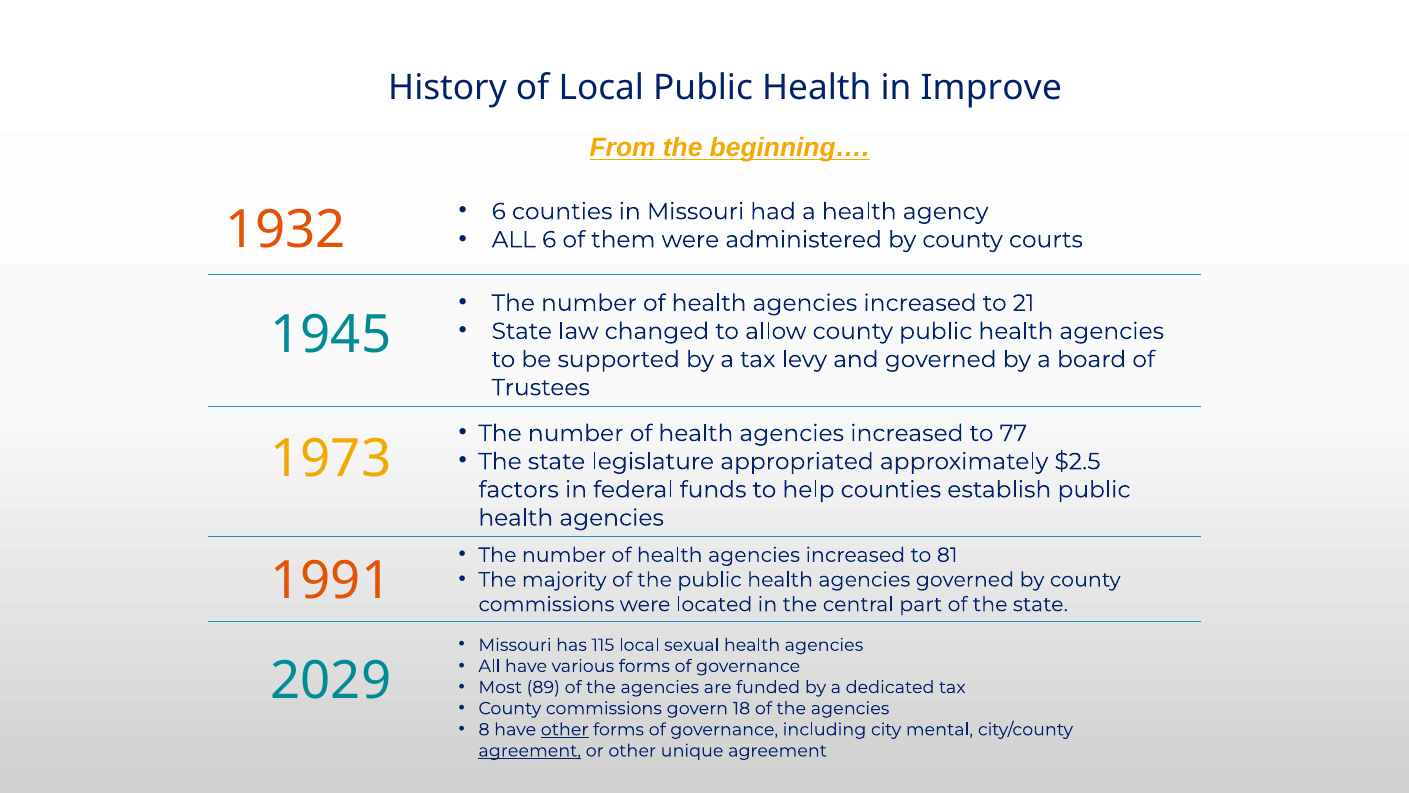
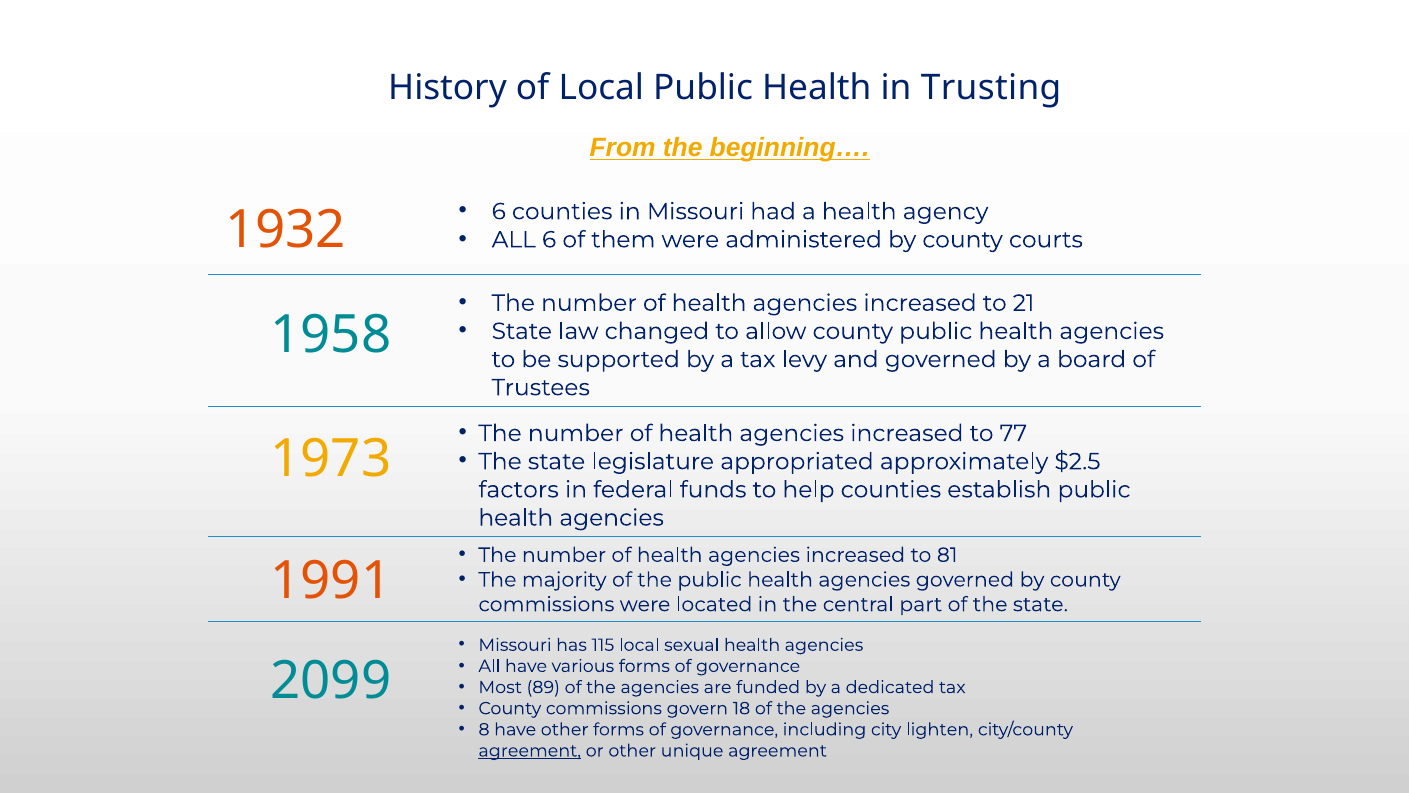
Improve: Improve -> Trusting (991, 88)
1945: 1945 -> 1958 (331, 334)
2029: 2029 -> 2099 (331, 680)
other underline: present -> none (565, 729)
mental: mental -> lighten (939, 729)
